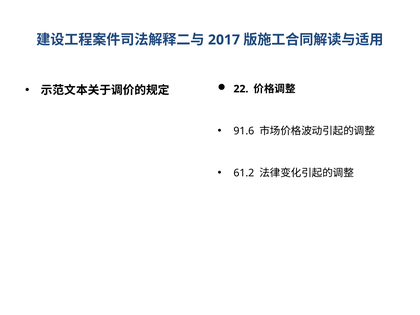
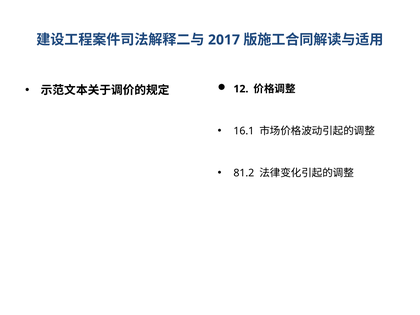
22: 22 -> 12 (241, 89)
91.6: 91.6 -> 16.1 (244, 131)
61.2: 61.2 -> 81.2 (244, 173)
